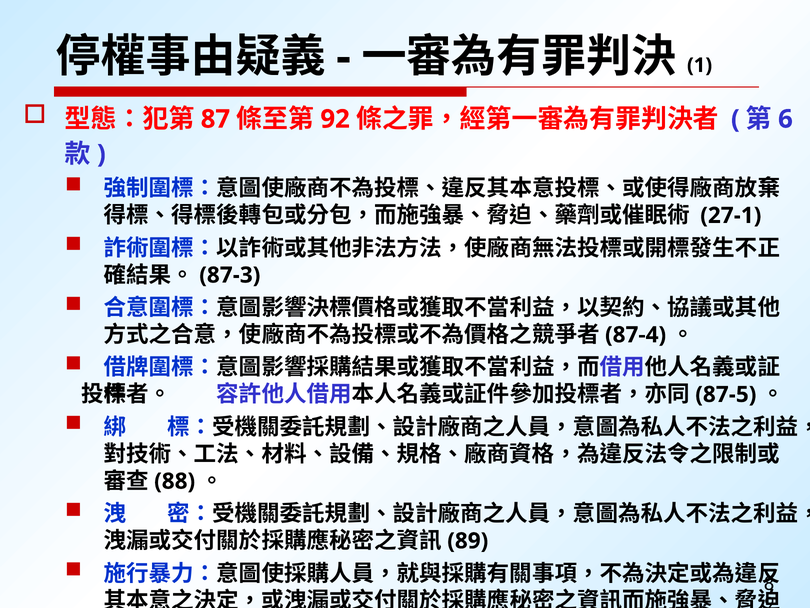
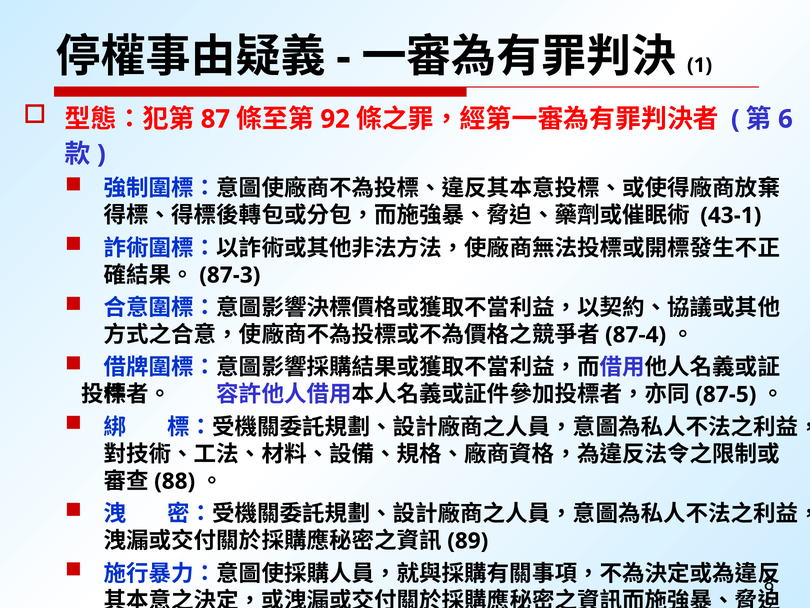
27-1: 27-1 -> 43-1 (731, 215)
